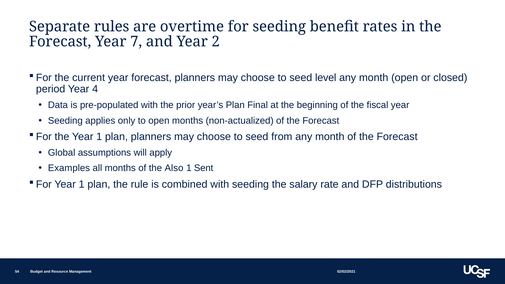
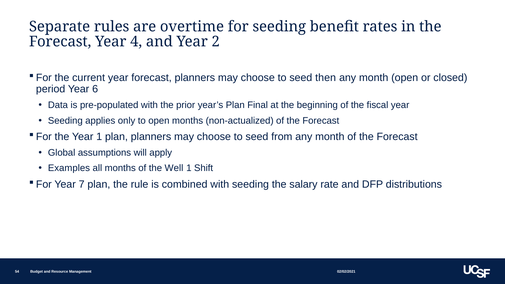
7: 7 -> 4 (136, 42)
level: level -> then (326, 78)
4: 4 -> 6 (95, 89)
Also: Also -> Well (174, 168)
Sent: Sent -> Shift (204, 168)
1: 1 -> 7 (82, 184)
